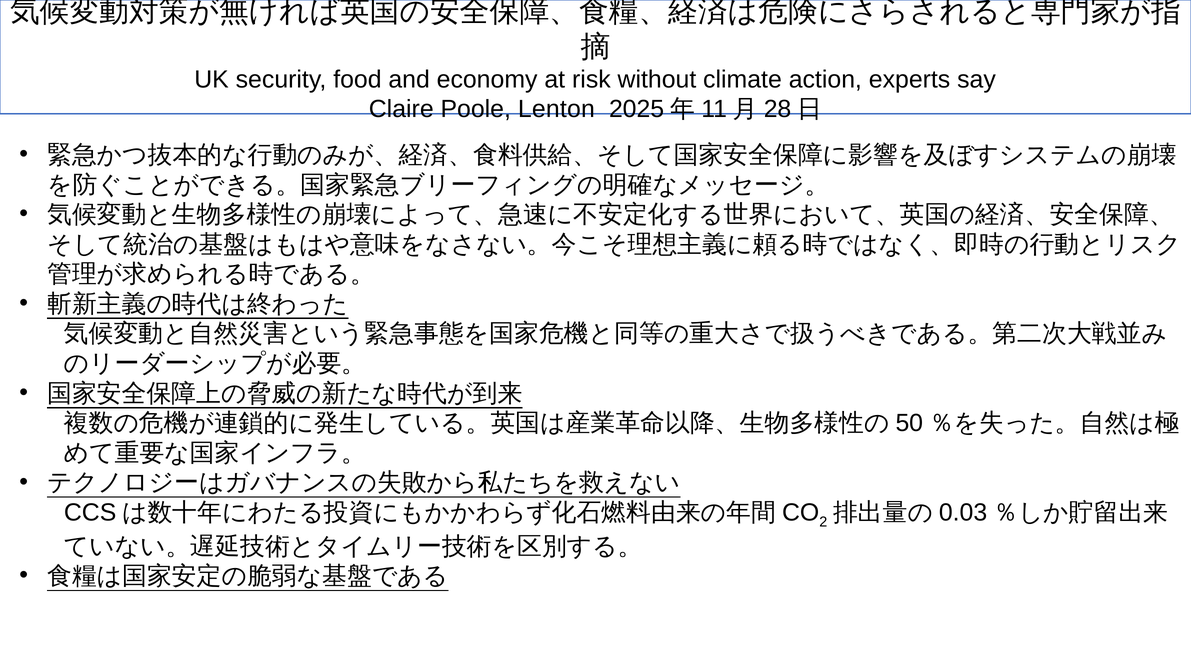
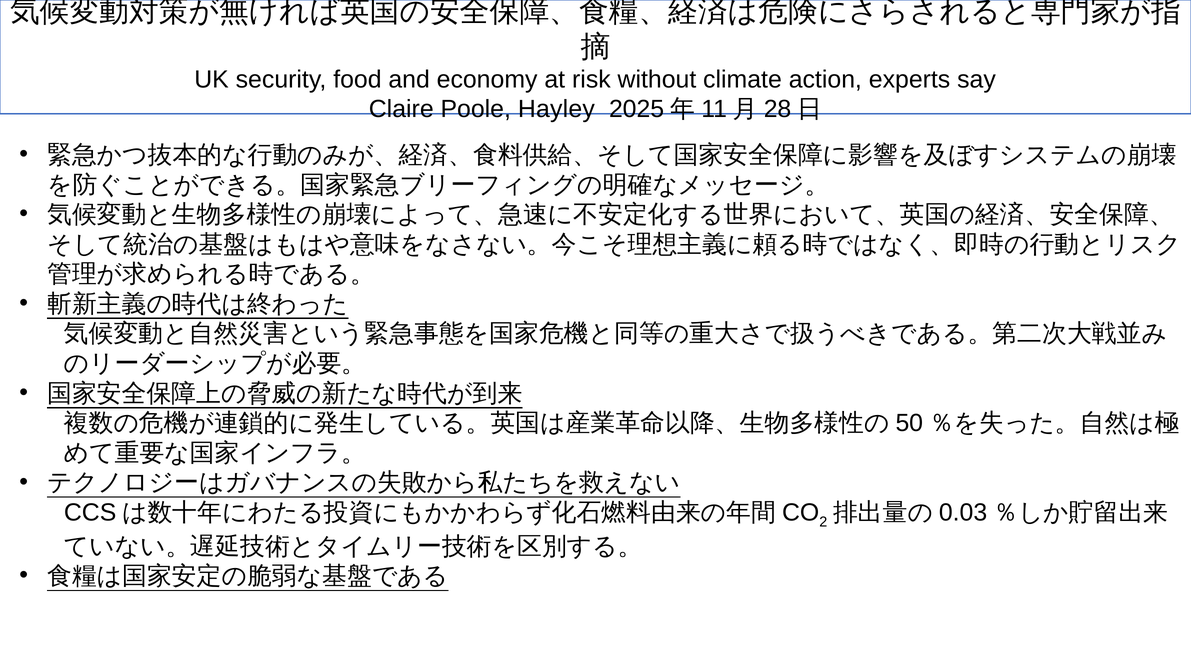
Lenton: Lenton -> Hayley (556, 109)
